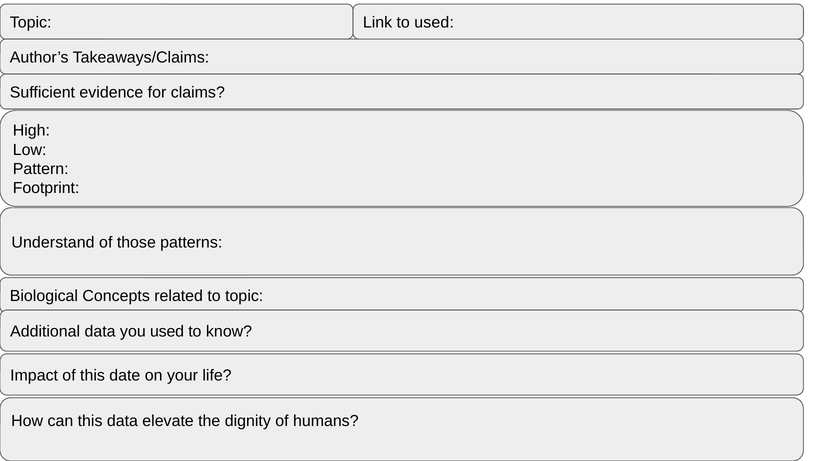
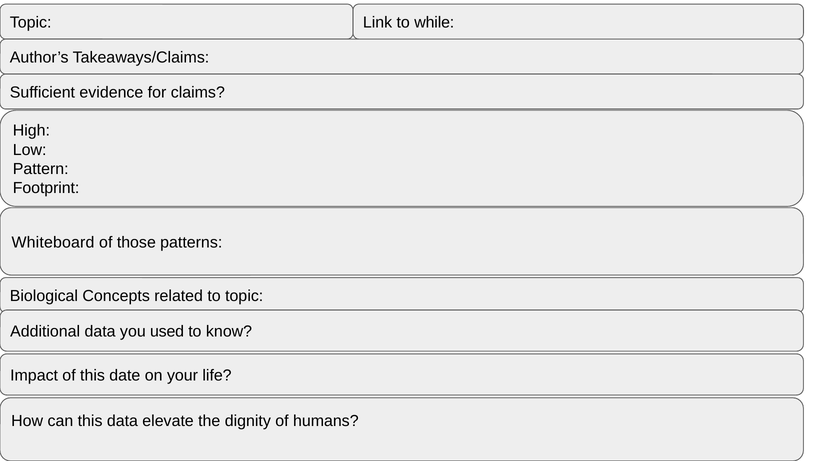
to used: used -> while (434, 23)
Understand: Understand -> Whiteboard (53, 242)
